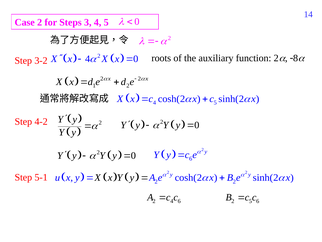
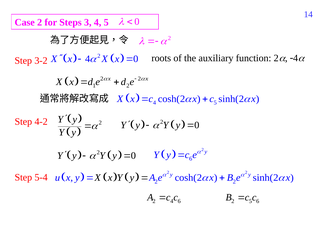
8: 8 -> 4 (296, 58)
5-1: 5-1 -> 5-4 (41, 177)
